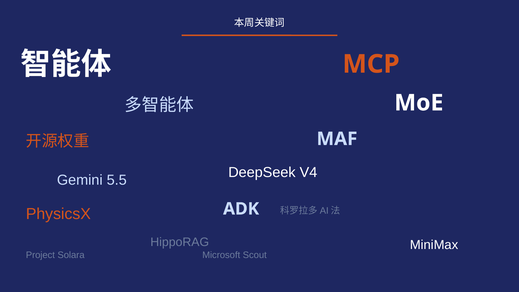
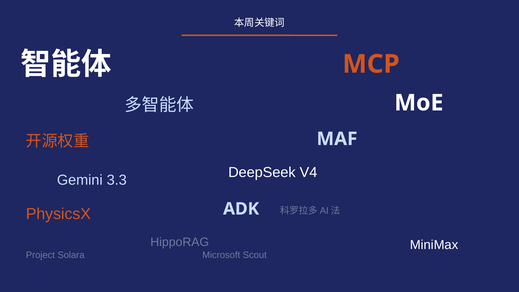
5.5: 5.5 -> 3.3 (117, 180)
